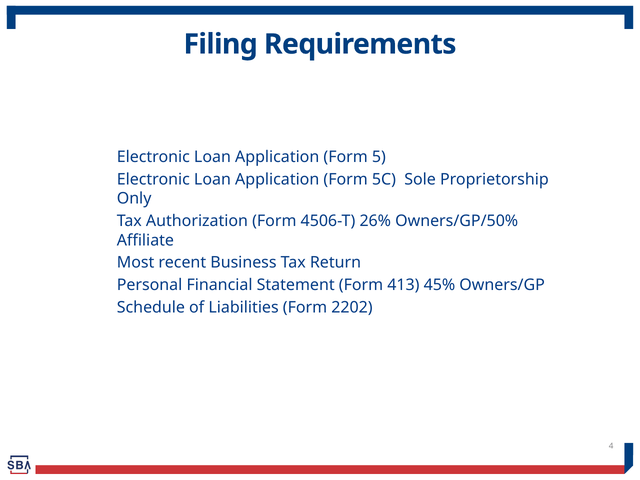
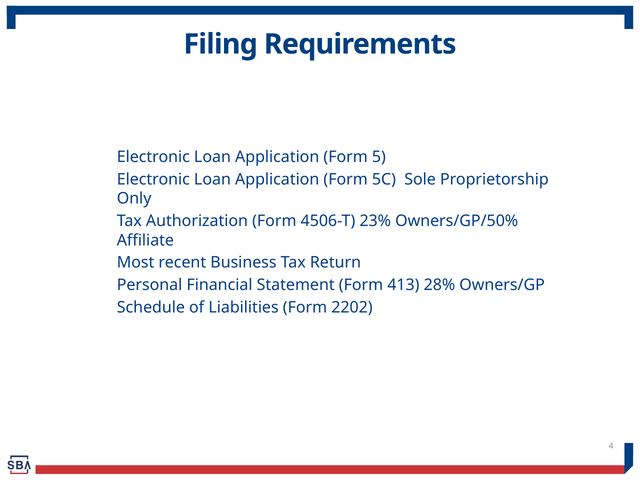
26%: 26% -> 23% (375, 221)
45%: 45% -> 28% (439, 285)
